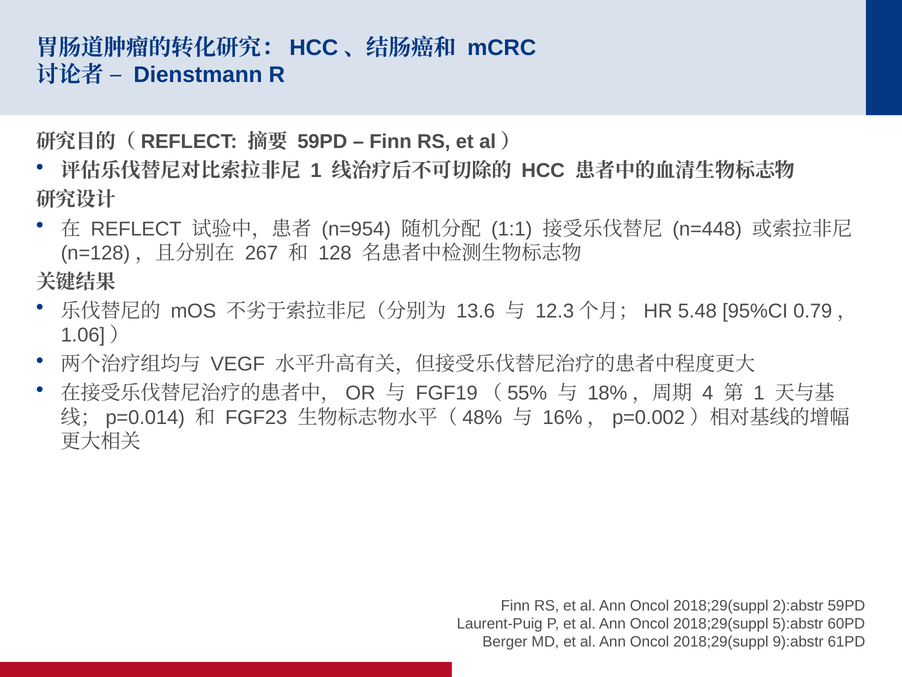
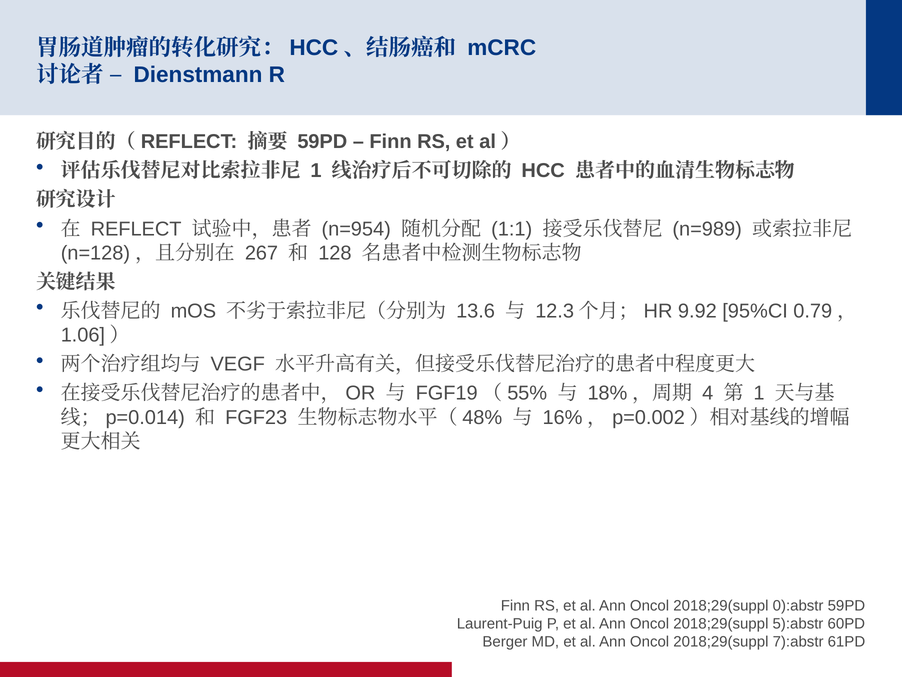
n=448: n=448 -> n=989 (707, 229)
5.48: 5.48 -> 9.92 (697, 311)
2):abstr: 2):abstr -> 0):abstr (798, 605)
9):abstr: 9):abstr -> 7):abstr (798, 641)
